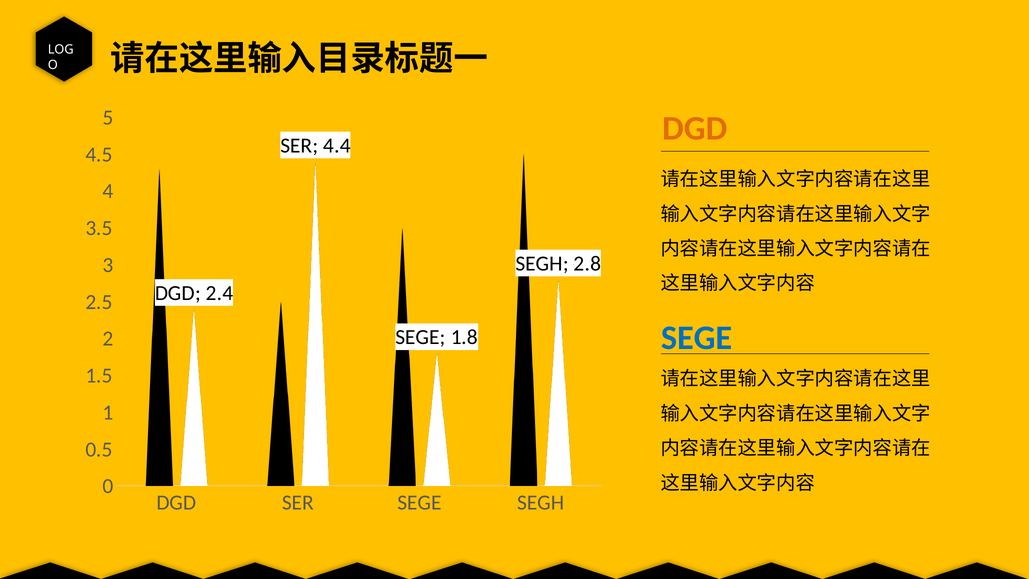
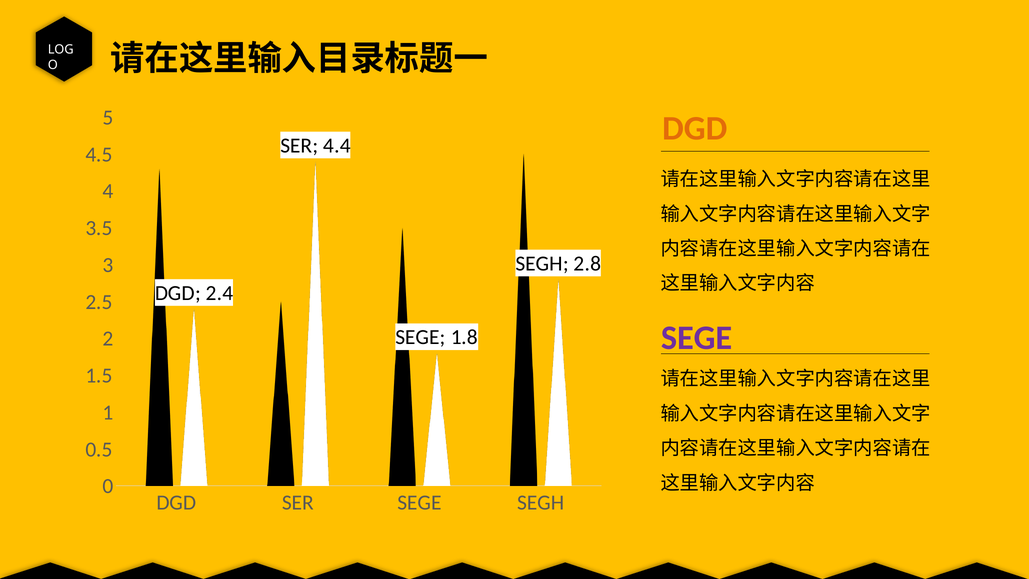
SEGE colour: blue -> purple (697, 338)
